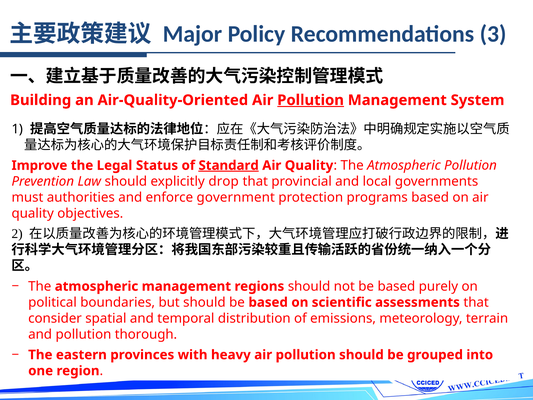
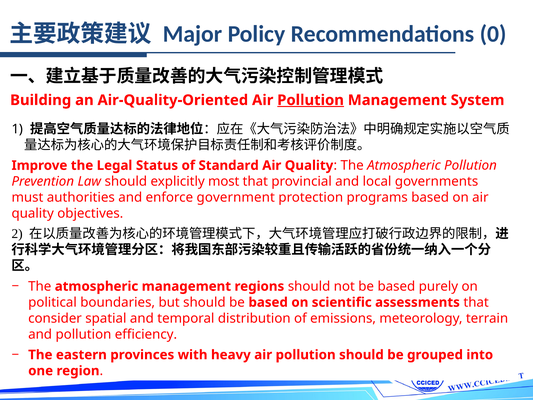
3: 3 -> 0 (493, 34)
Standard underline: present -> none (229, 165)
drop: drop -> most (224, 181)
thorough: thorough -> efficiency (146, 334)
